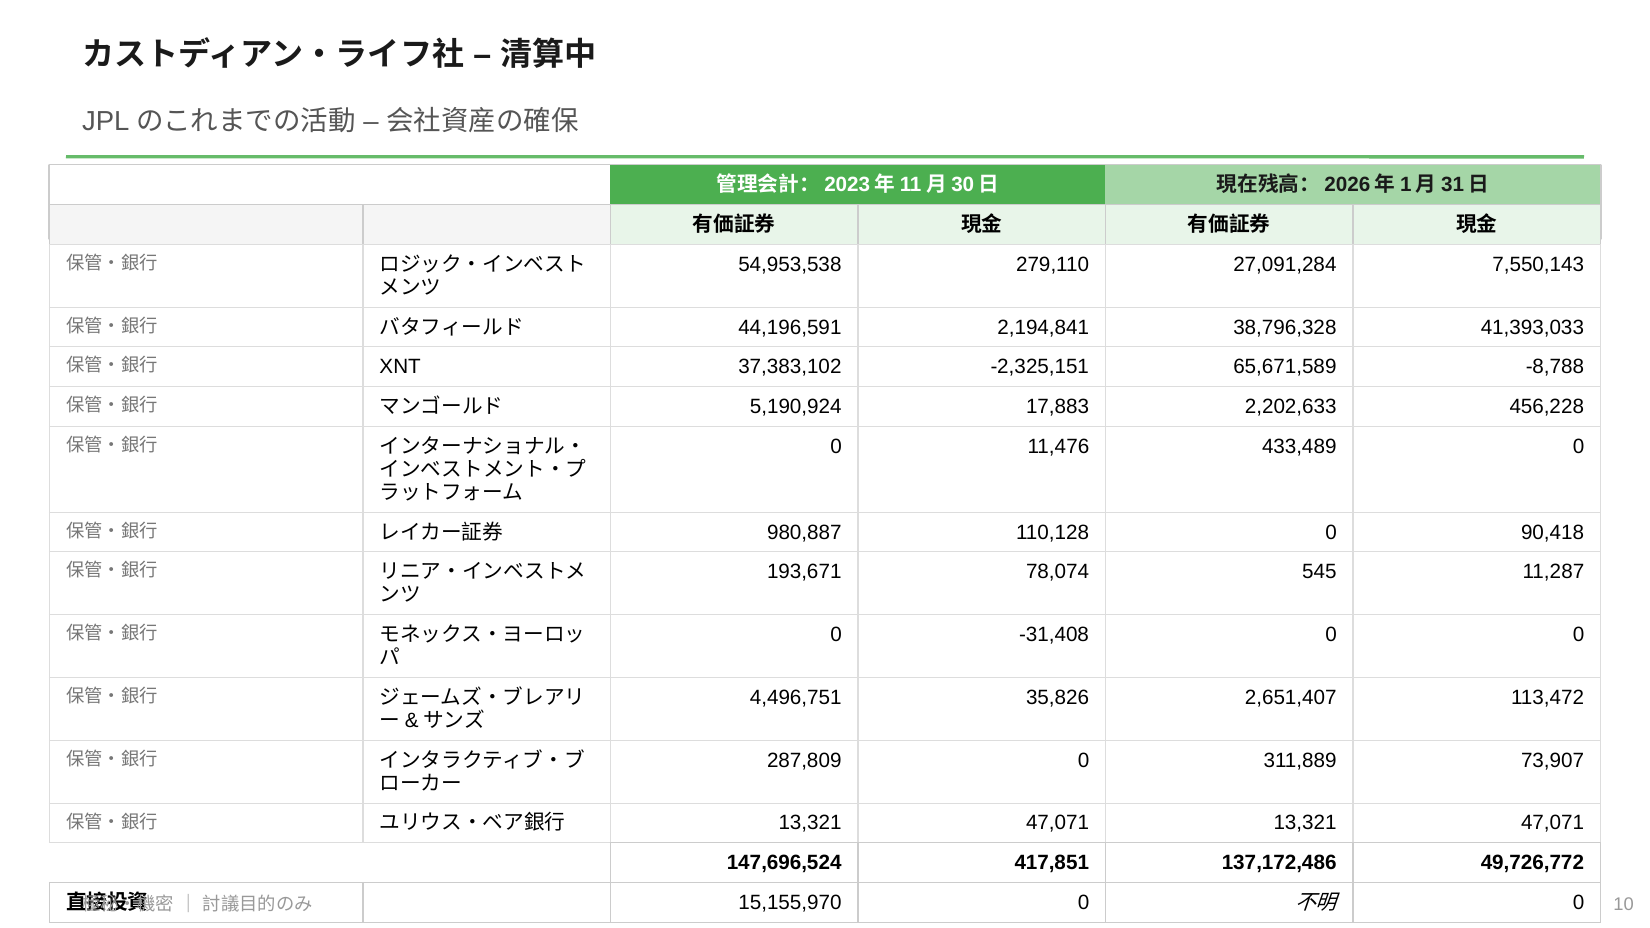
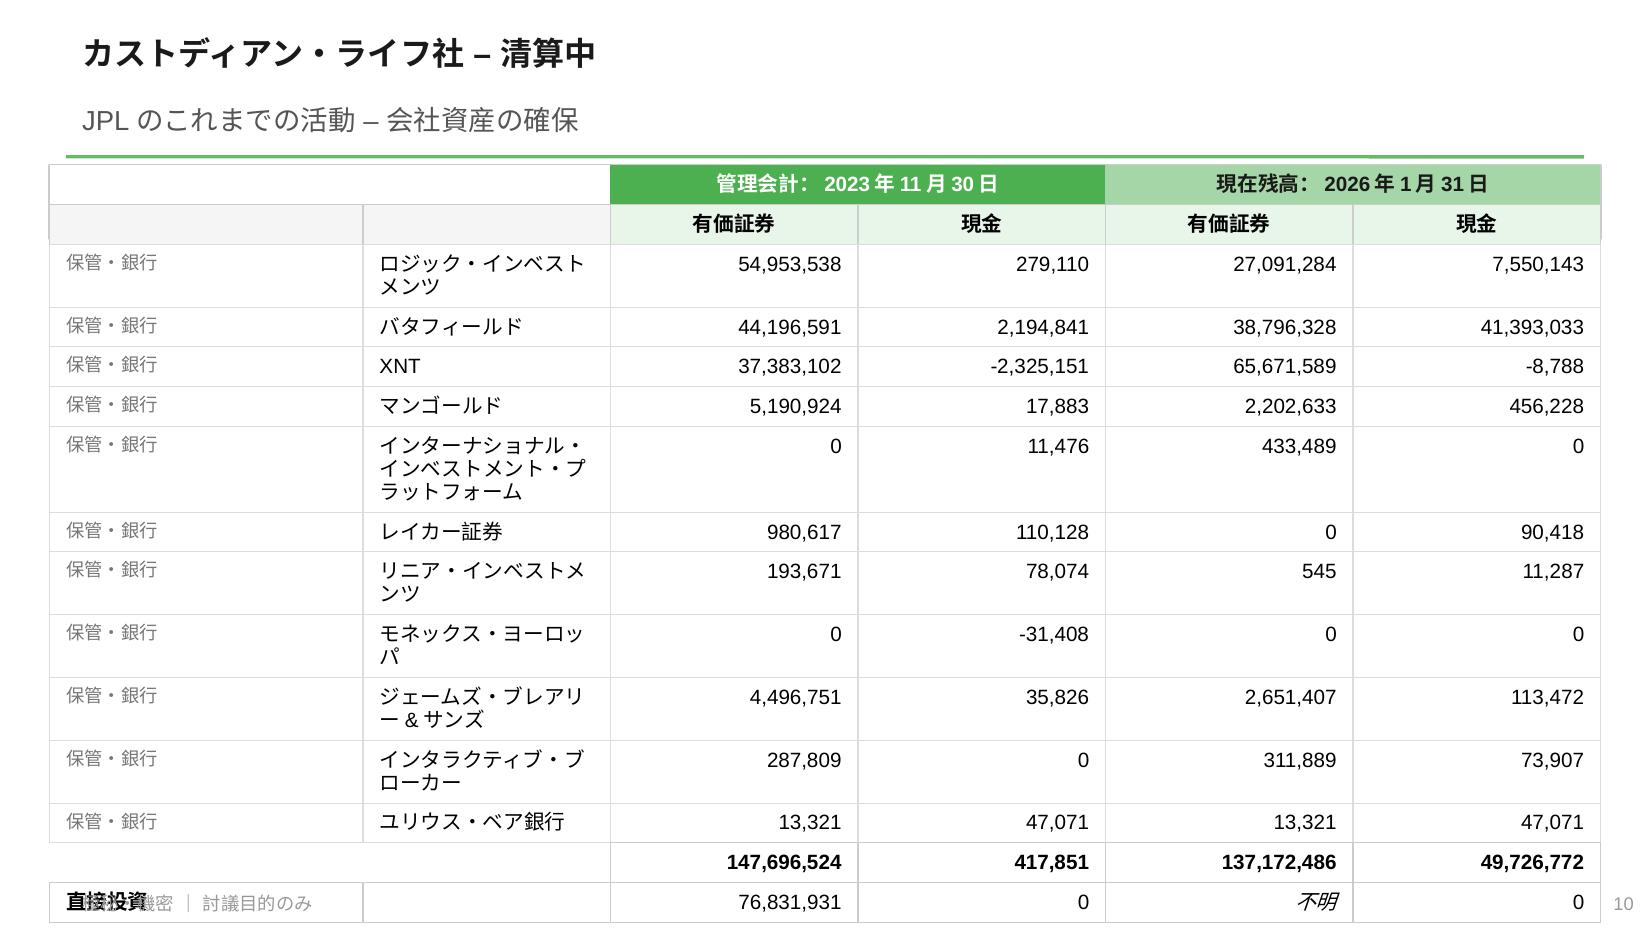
980,887: 980,887 -> 980,617 (804, 532)
15,155,970: 15,155,970 -> 76,831,931 (790, 903)
